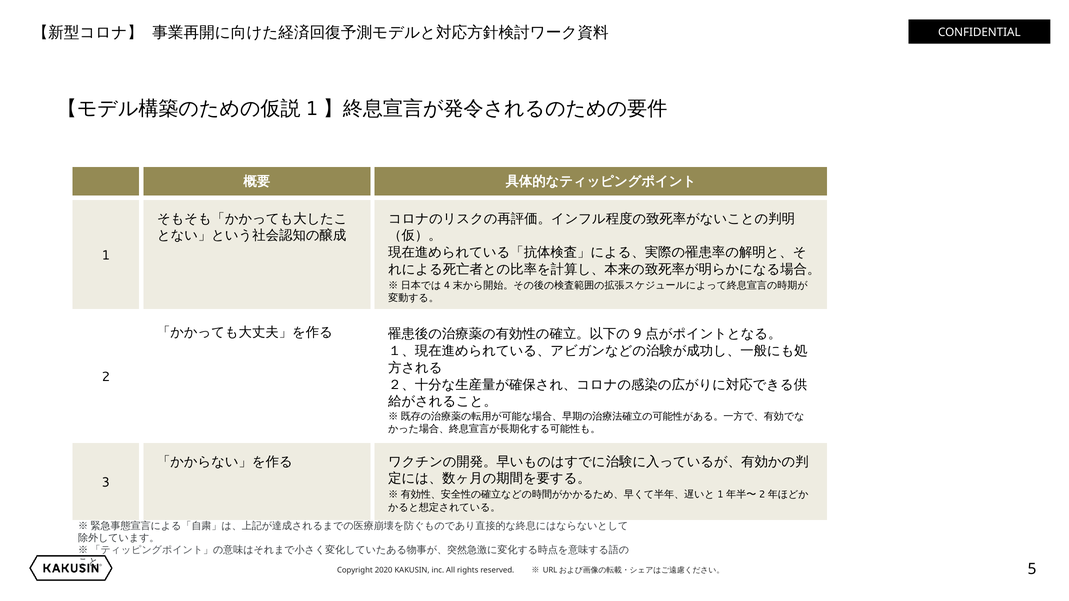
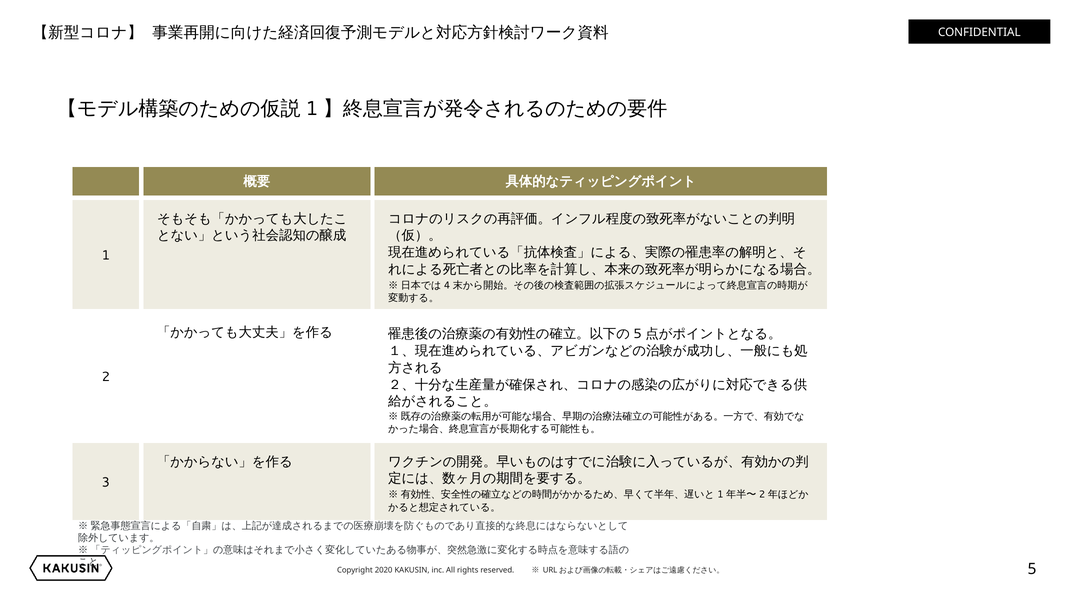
9: 9 -> 5 (638, 334)
